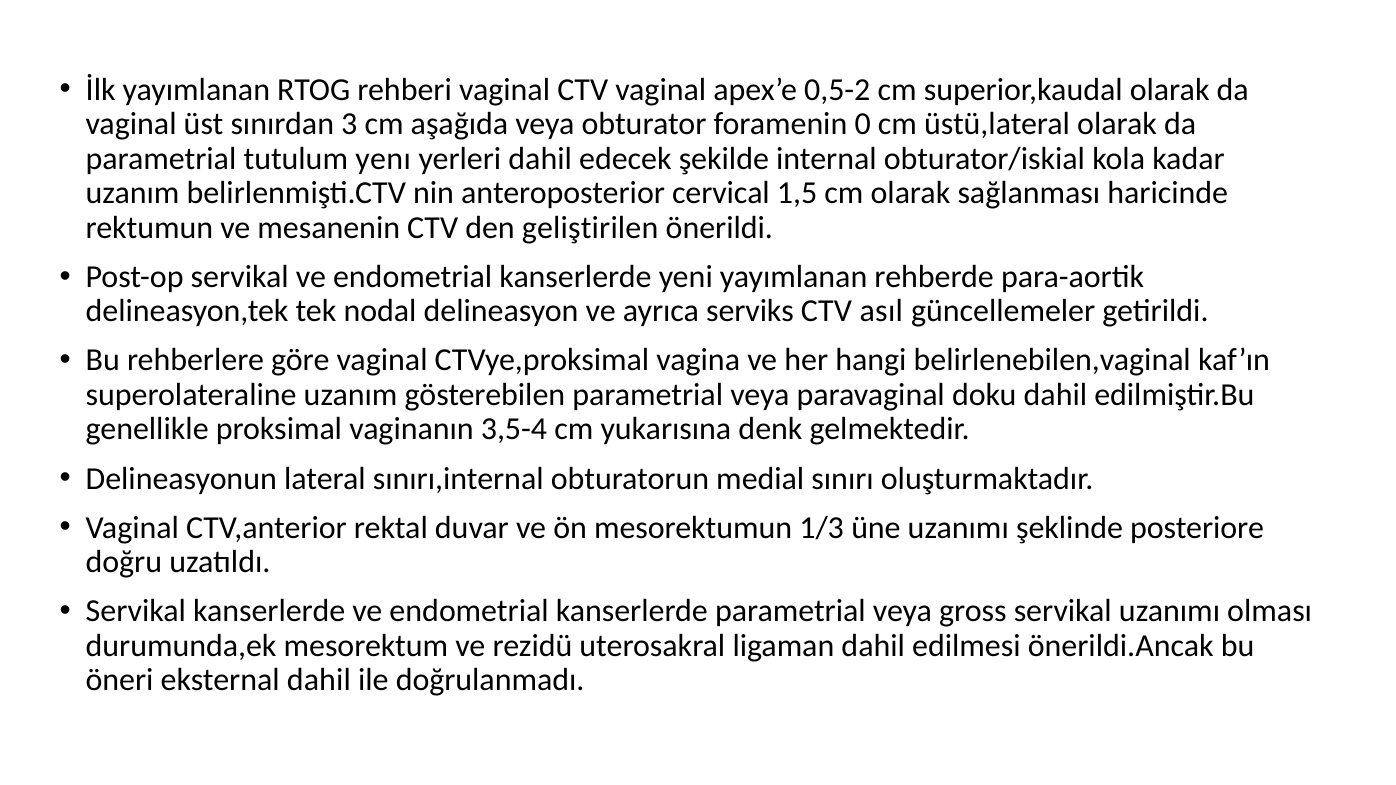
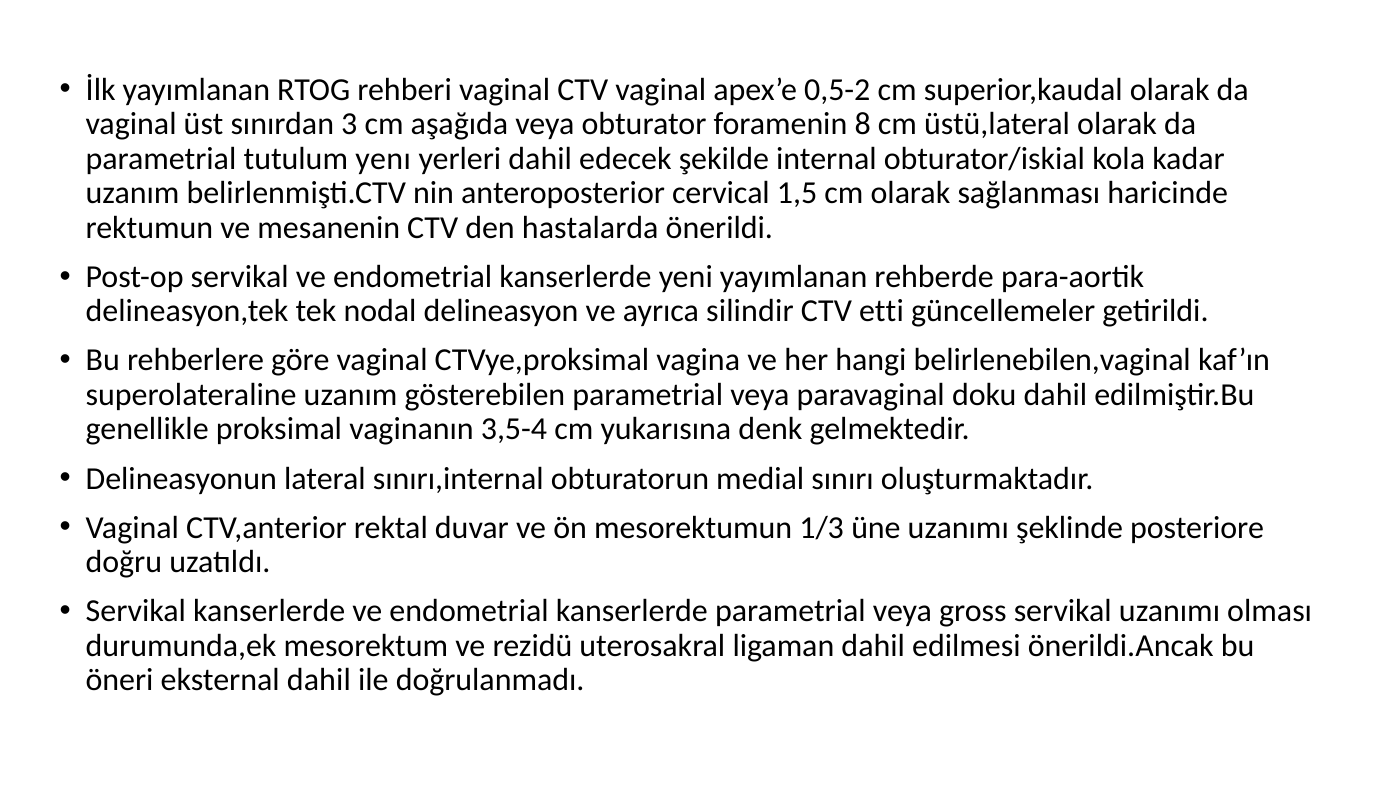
0: 0 -> 8 (863, 124)
geliştirilen: geliştirilen -> hastalarda (590, 228)
serviks: serviks -> silindir (750, 311)
asıl: asıl -> etti (881, 311)
